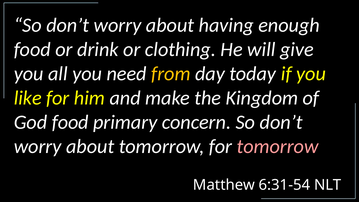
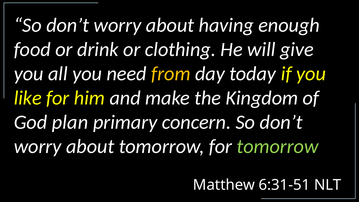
God food: food -> plan (70, 122)
tomorrow colour: pink -> light green (278, 146)
6:31-54: 6:31-54 -> 6:31-51 (284, 185)
